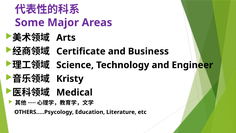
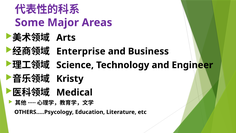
Certificate: Certificate -> Enterprise (81, 51)
